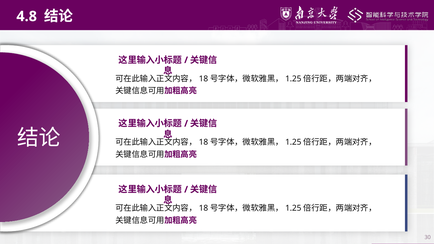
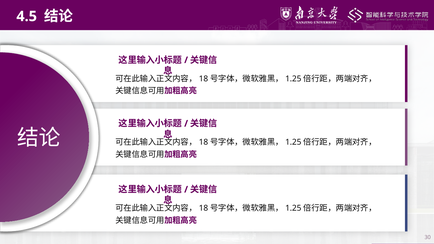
4.8: 4.8 -> 4.5 (27, 16)
